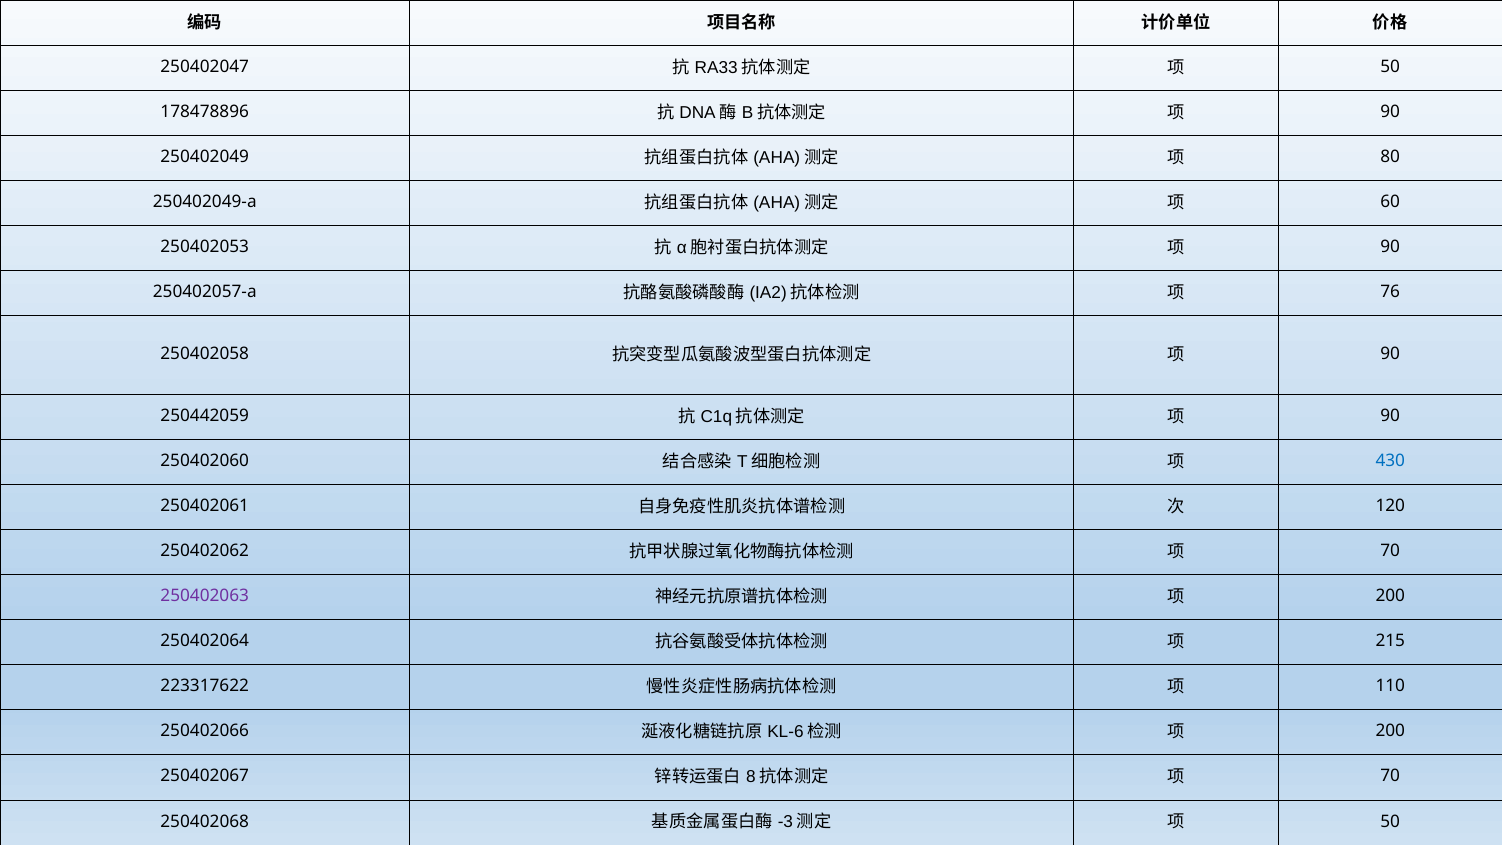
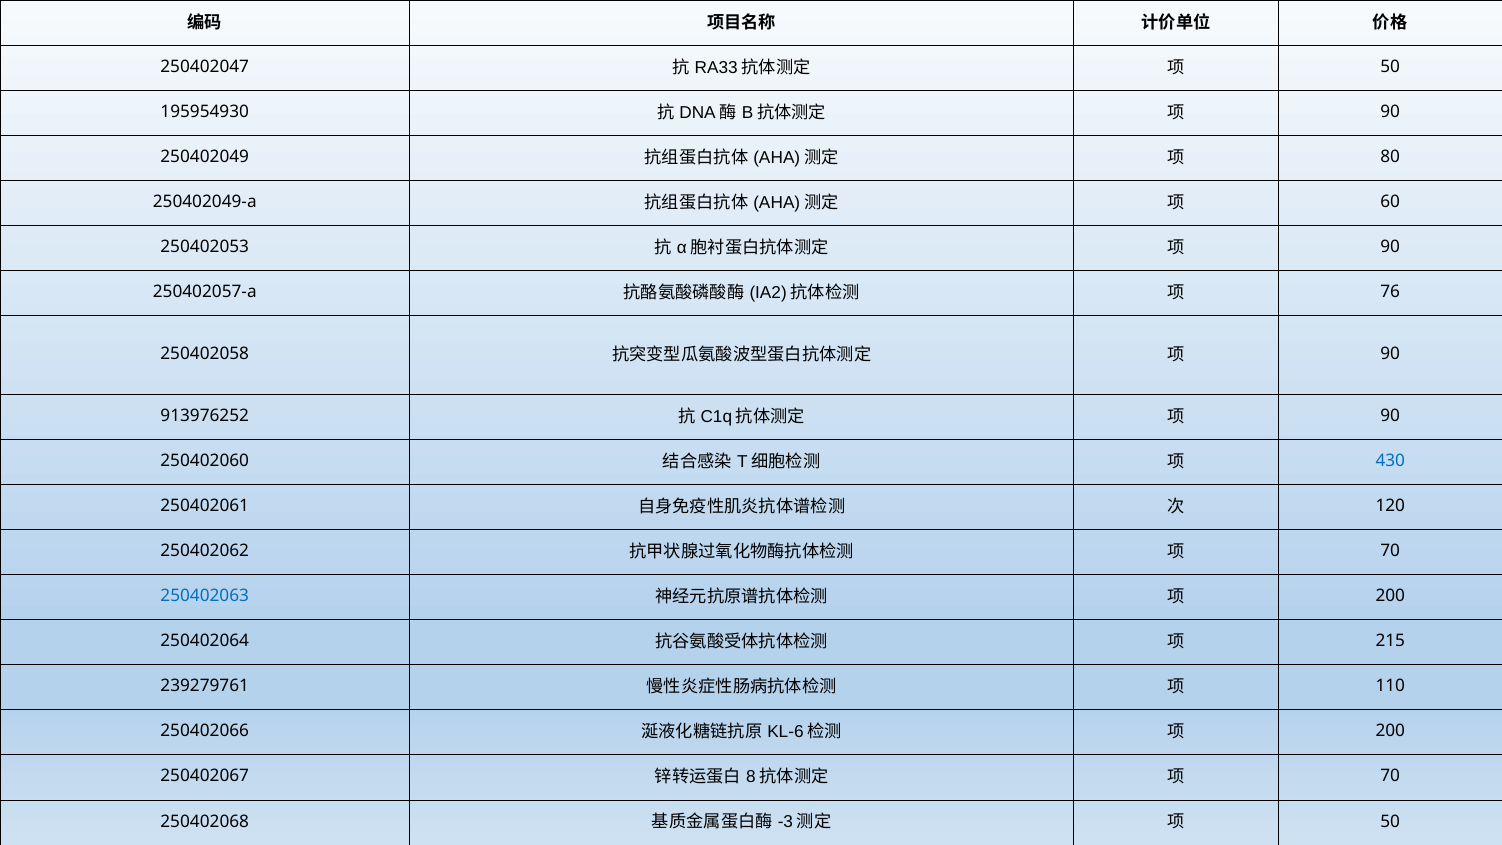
178478896: 178478896 -> 195954930 (205, 112)
250442059: 250442059 -> 913976252 (205, 416)
250402063 colour: purple -> blue (205, 596)
223317622: 223317622 -> 239279761 (205, 686)
